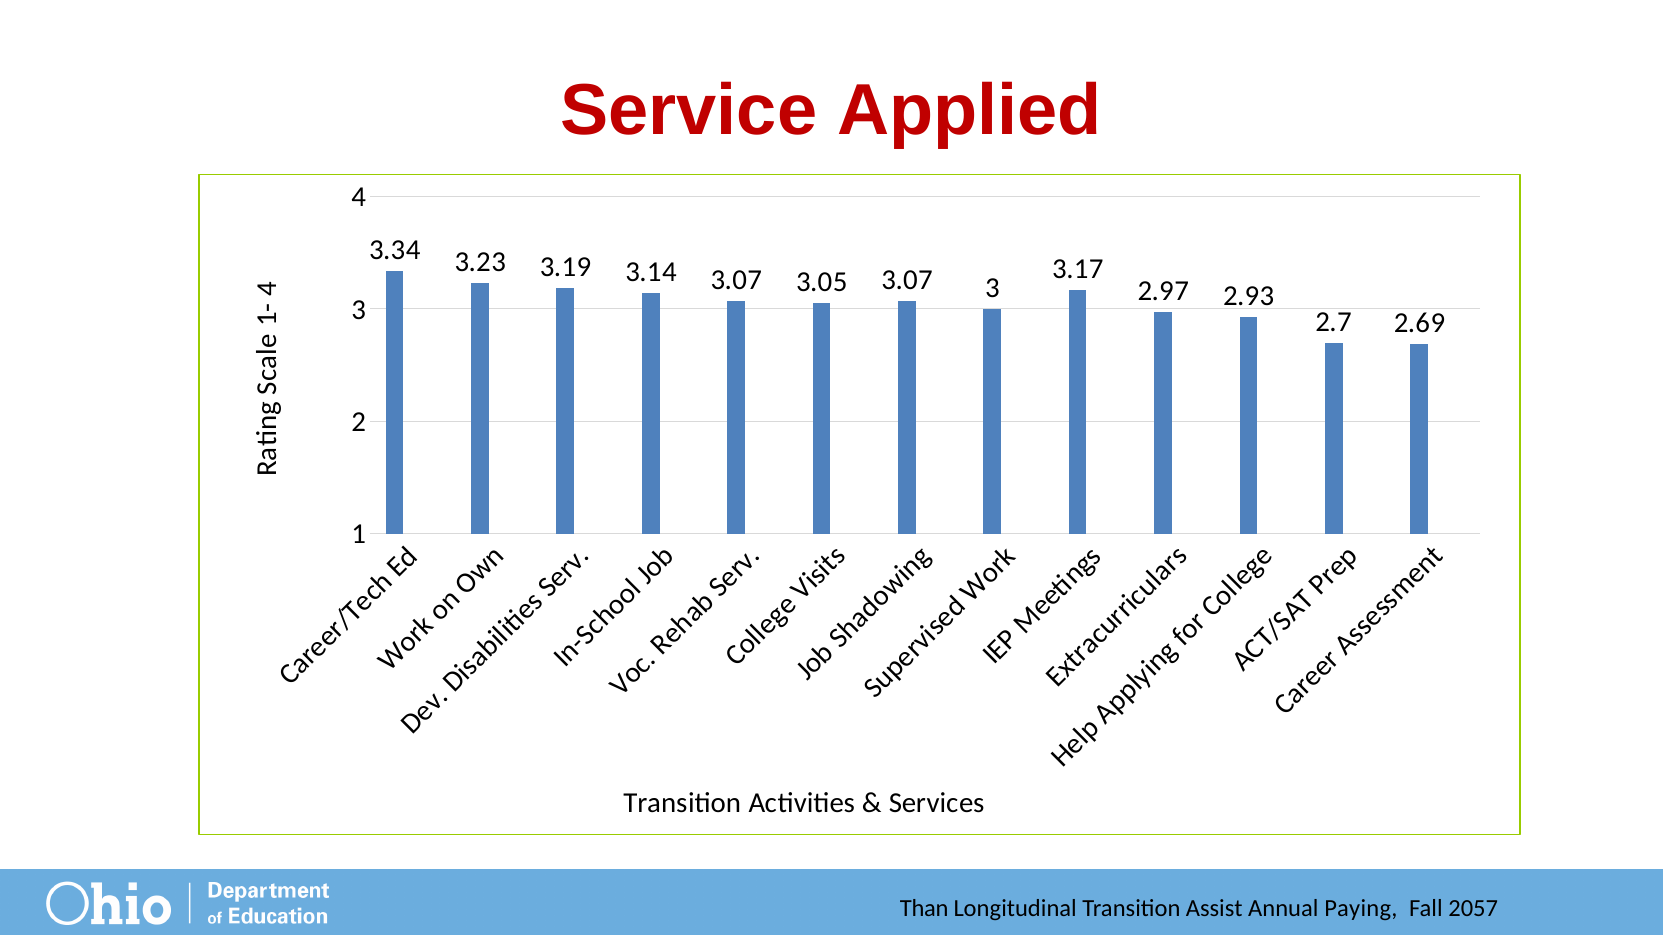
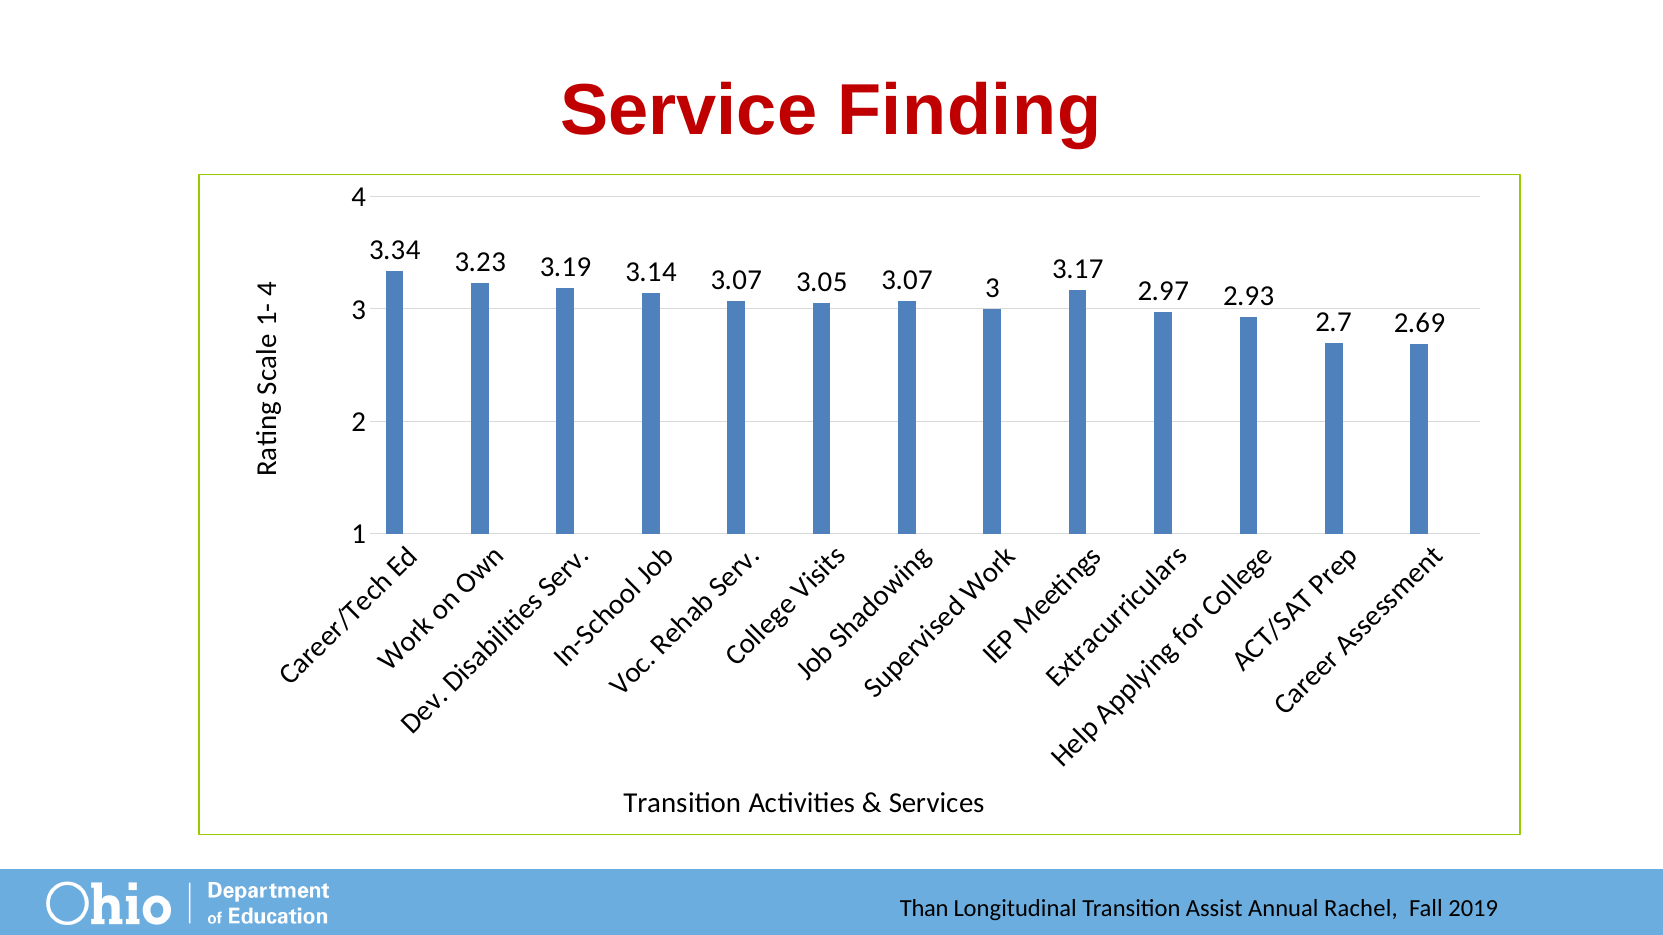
Applied: Applied -> Finding (969, 111)
Paying: Paying -> Rachel (1361, 909)
2057: 2057 -> 2019 (1473, 909)
